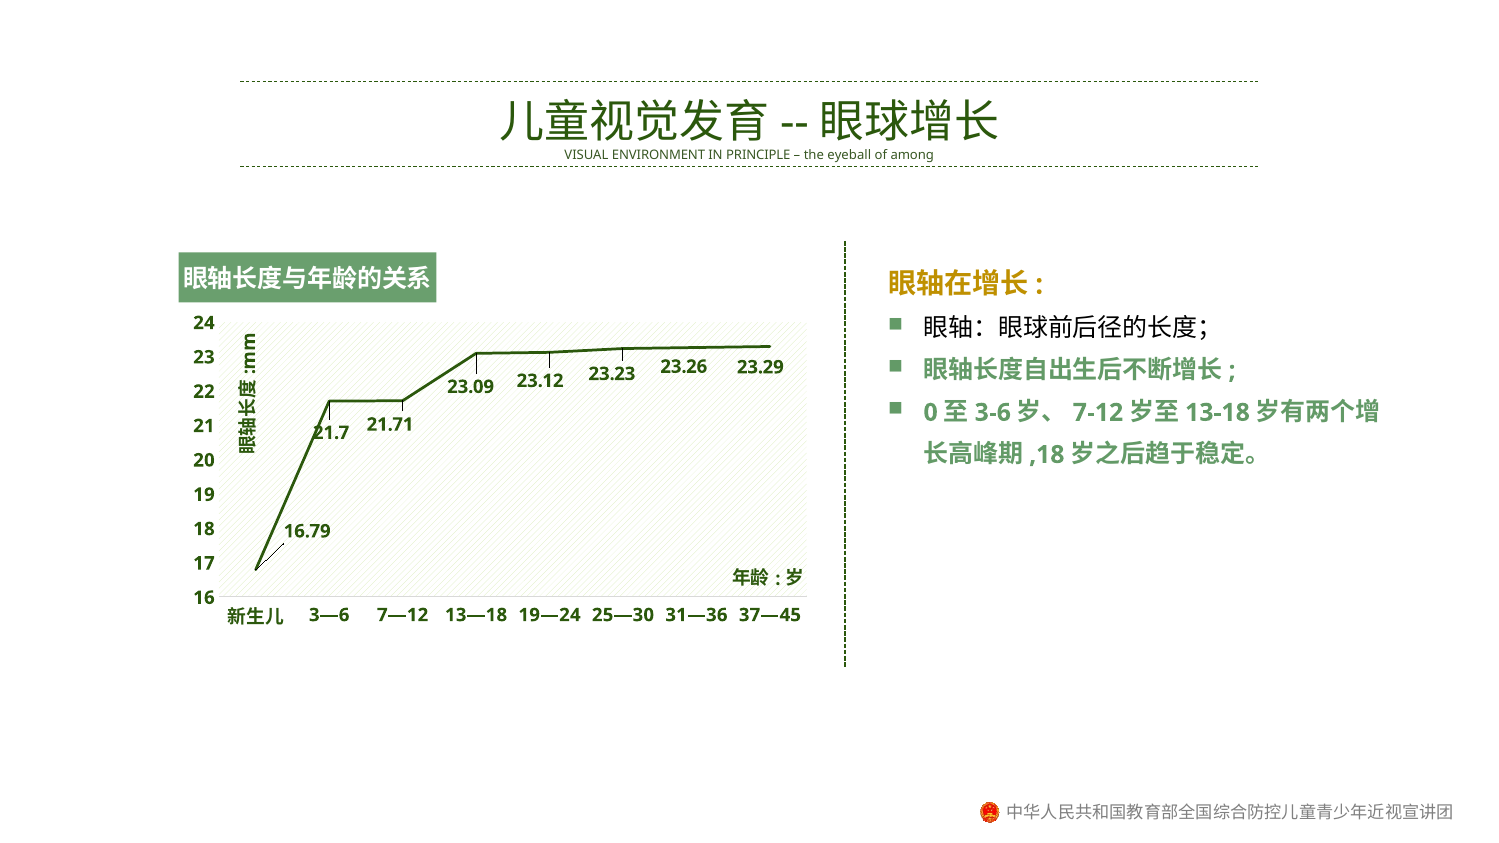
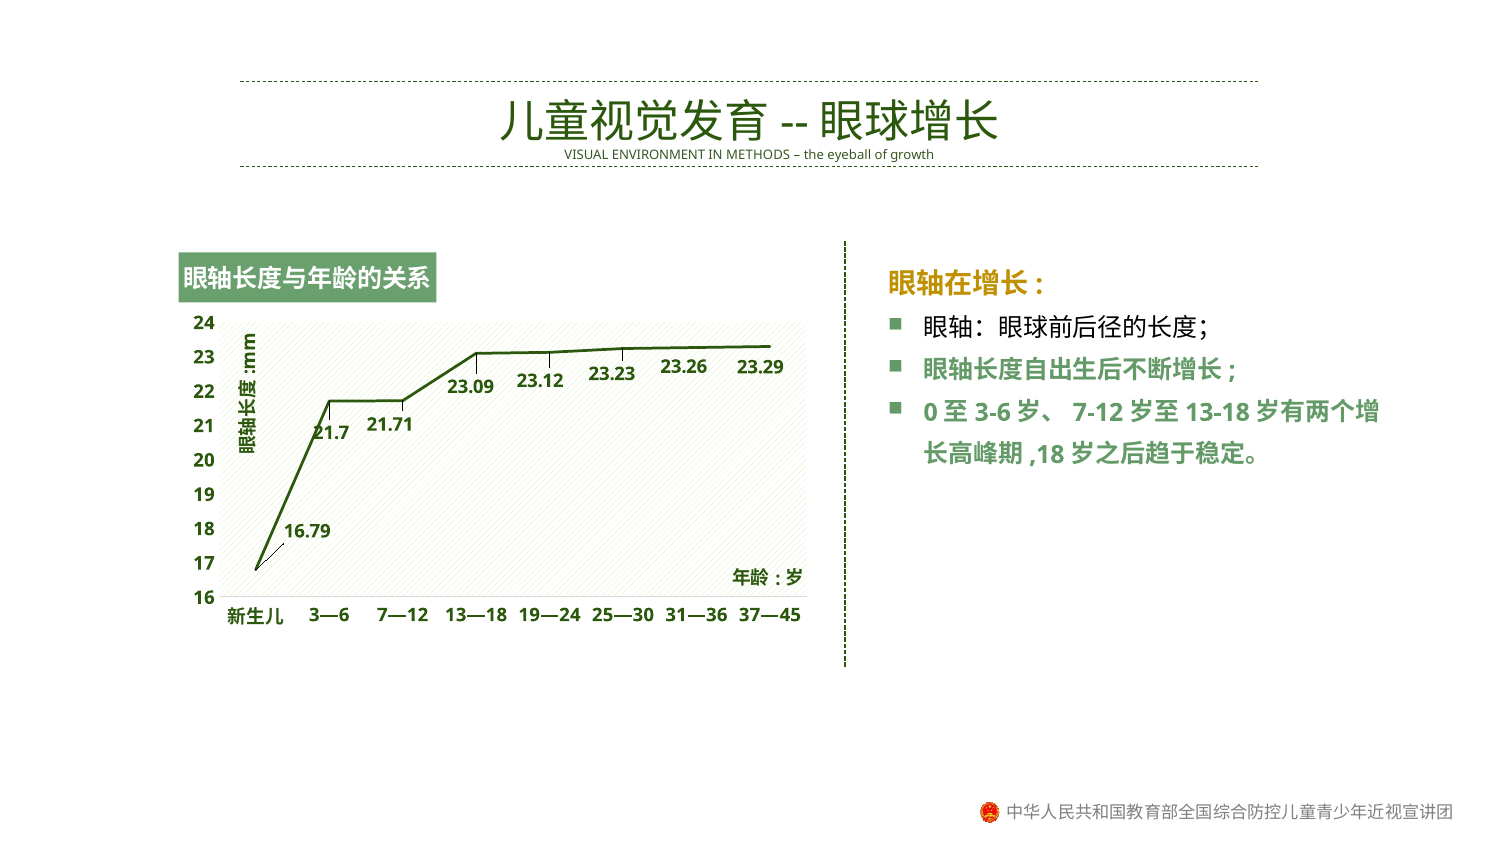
PRINCIPLE: PRINCIPLE -> METHODS (758, 155)
among: among -> growth (912, 155)
